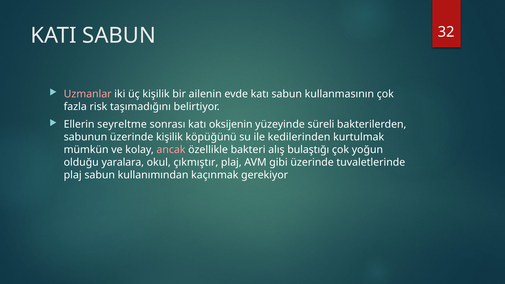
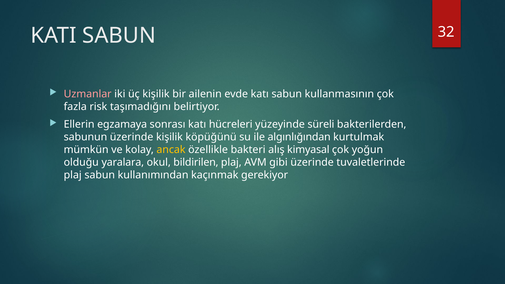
seyreltme: seyreltme -> egzamaya (122, 125)
oksijenin: oksijenin -> hücreleri (231, 125)
kedilerinden: kedilerinden -> algınlığından (299, 137)
ancak colour: pink -> yellow (171, 150)
bulaştığı: bulaştığı -> kimyasal (308, 150)
çıkmıştır: çıkmıştır -> bildirilen (196, 162)
